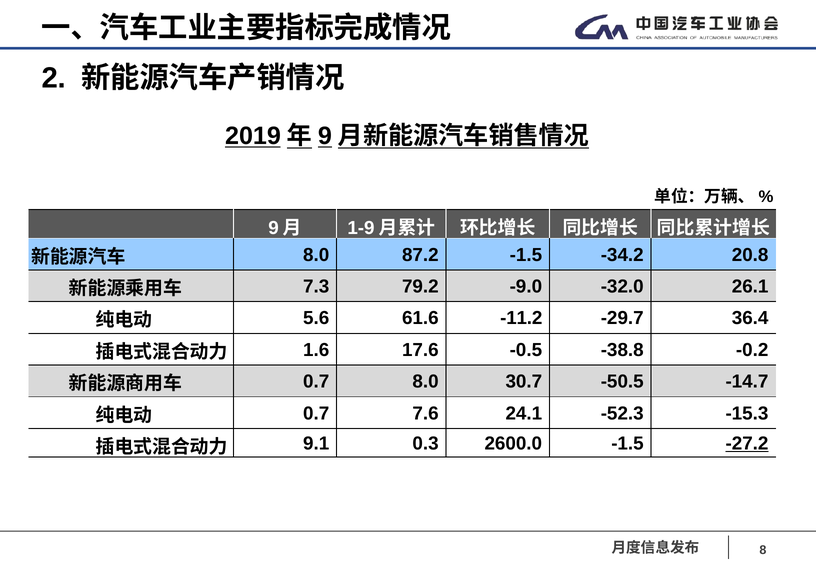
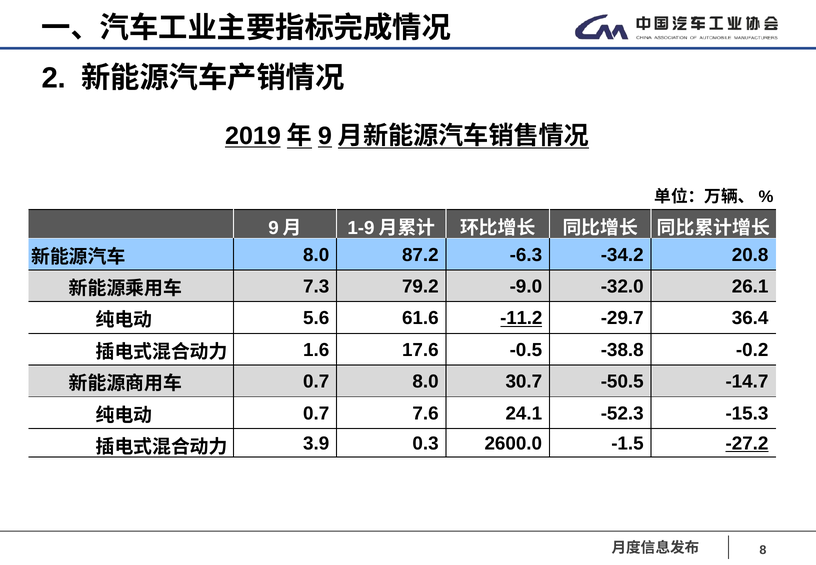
87.2 -1.5: -1.5 -> -6.3 (526, 255)
-11.2 underline: none -> present (521, 318)
9.1: 9.1 -> 3.9 (316, 443)
